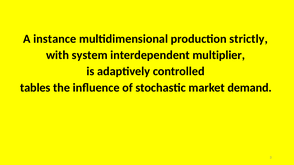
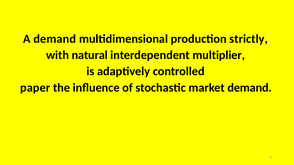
A instance: instance -> demand (55, 39)
system: system -> natural (90, 55)
tables: tables -> paper (35, 88)
